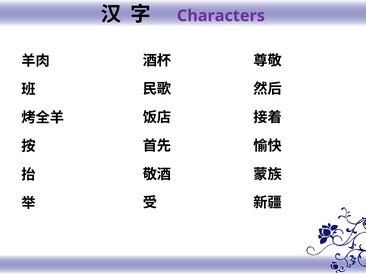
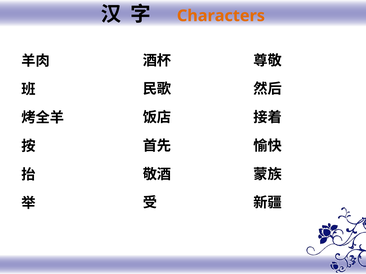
Characters colour: purple -> orange (221, 16)
